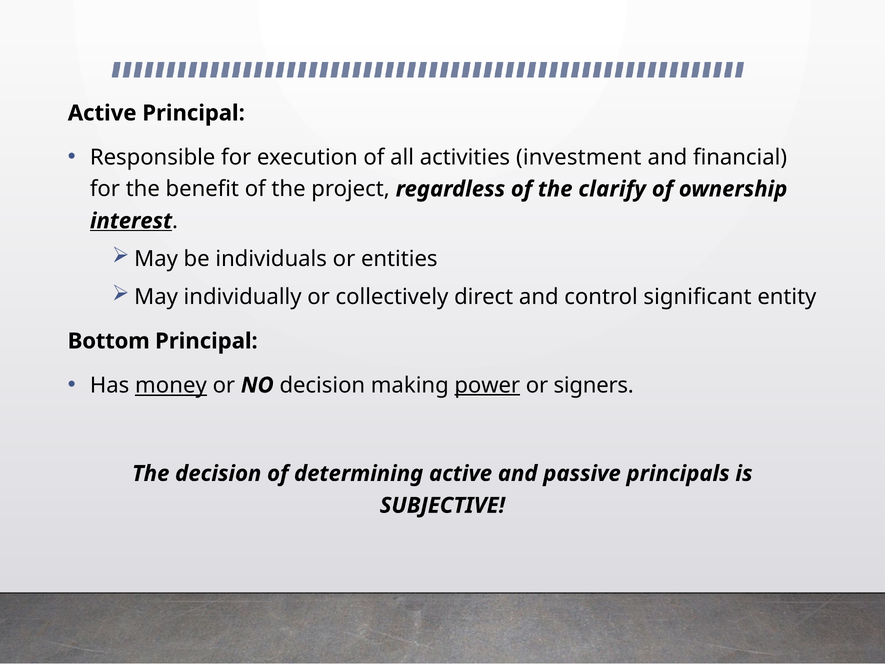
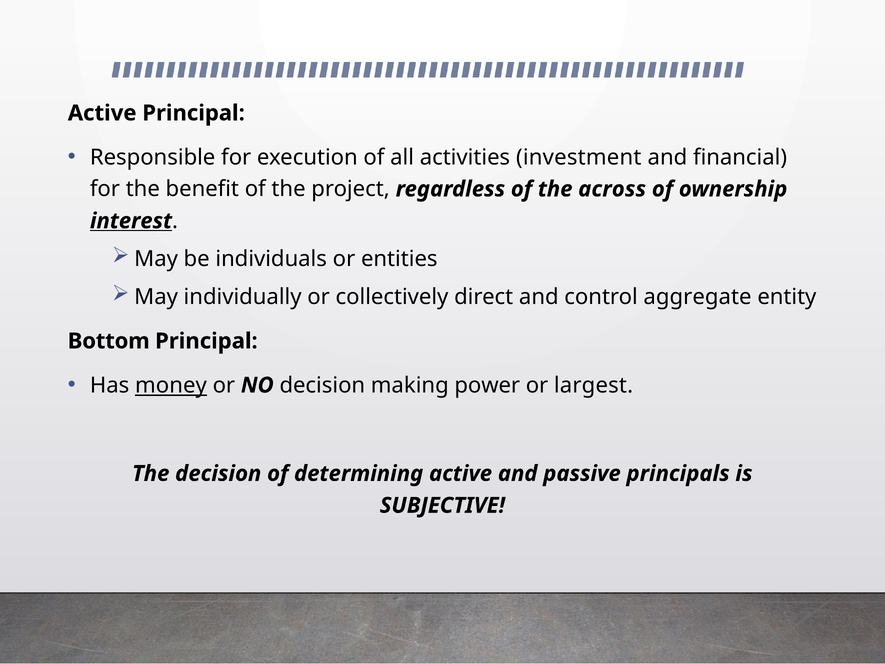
clarify: clarify -> across (612, 189)
significant: significant -> aggregate (698, 297)
power underline: present -> none (487, 385)
signers: signers -> largest (594, 385)
